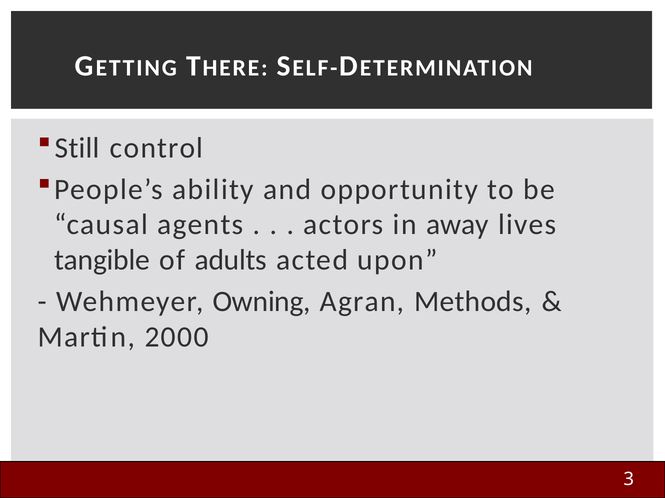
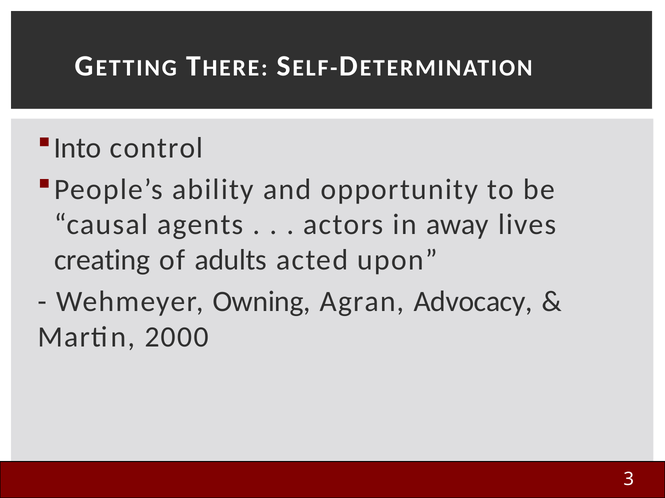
Still: Still -> Into (77, 148)
tangible: tangible -> creating (102, 261)
Methods: Methods -> Advocacy (473, 302)
